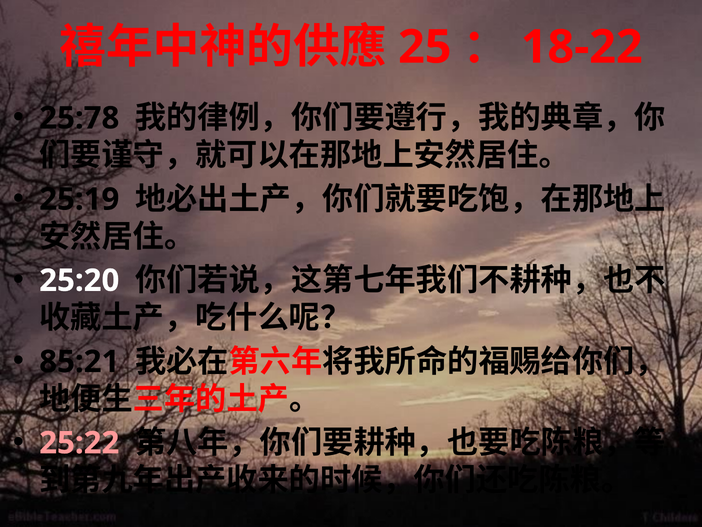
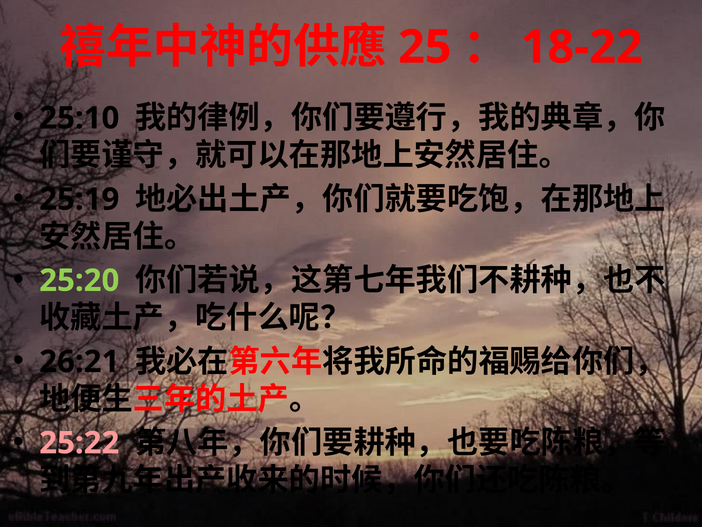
25:78: 25:78 -> 25:10 (79, 118)
25:20 colour: white -> light green (79, 280)
85:21: 85:21 -> 26:21 (79, 361)
